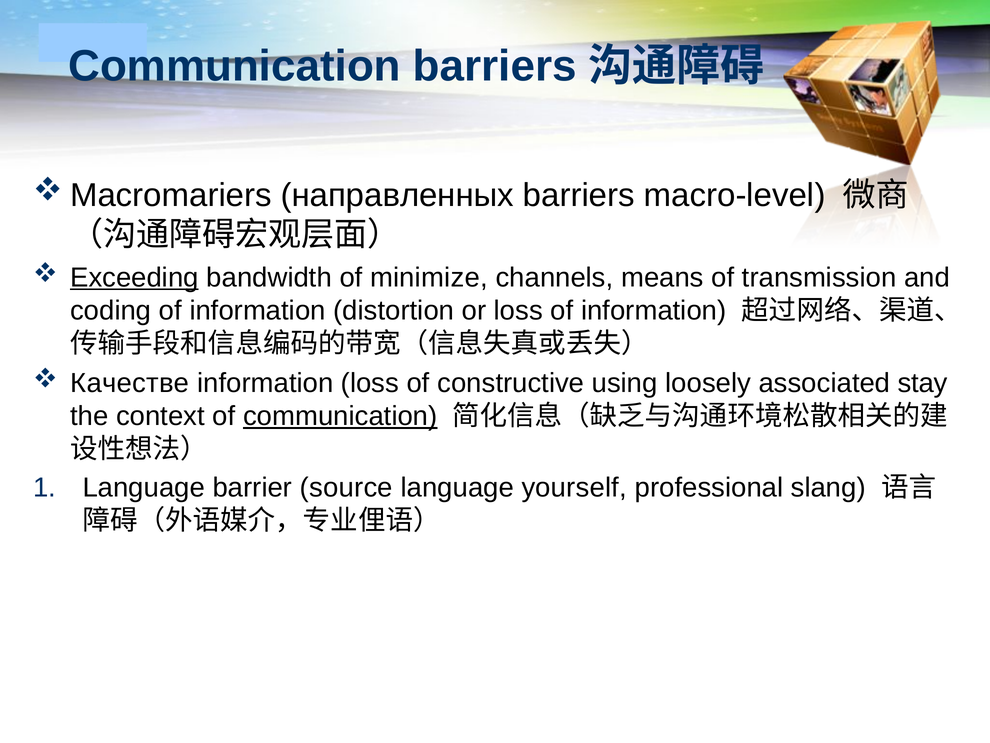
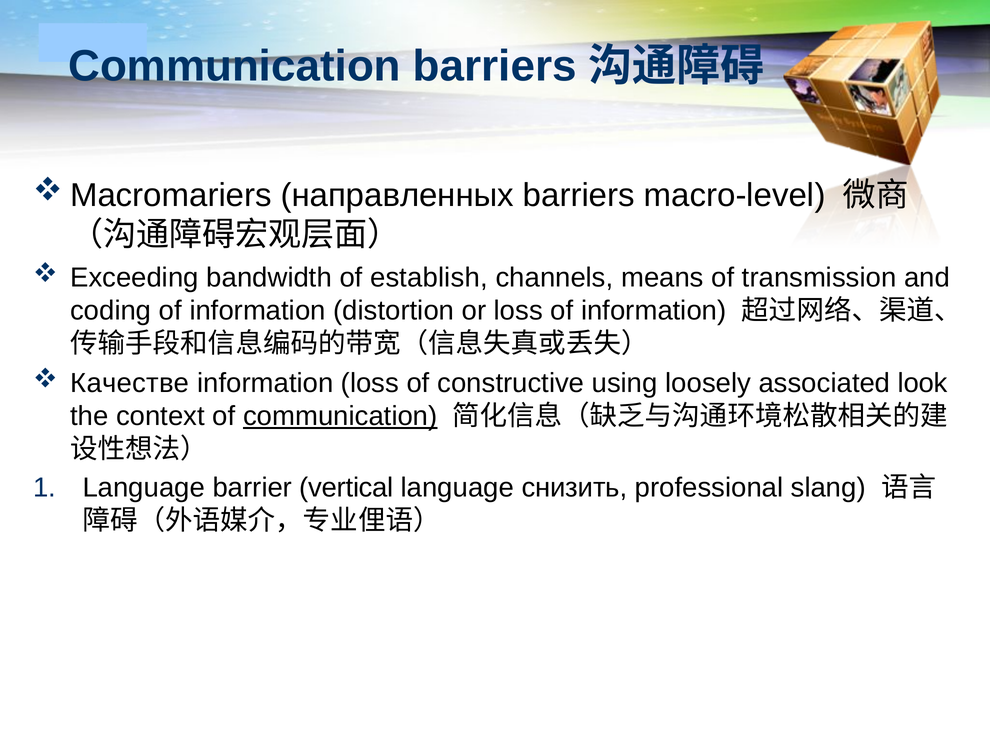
Exceeding underline: present -> none (134, 277)
minimize: minimize -> establish (429, 277)
stay: stay -> look (922, 383)
source: source -> vertical (347, 487)
yourself: yourself -> снизить (574, 487)
